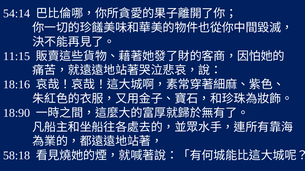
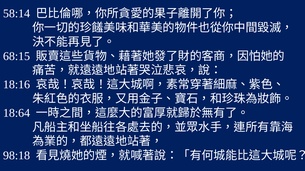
54:14: 54:14 -> 58:14 (17, 14)
11:15: 11:15 -> 68:15 (17, 56)
18:90: 18:90 -> 18:64 (17, 113)
58:18: 58:18 -> 98:18 (17, 156)
